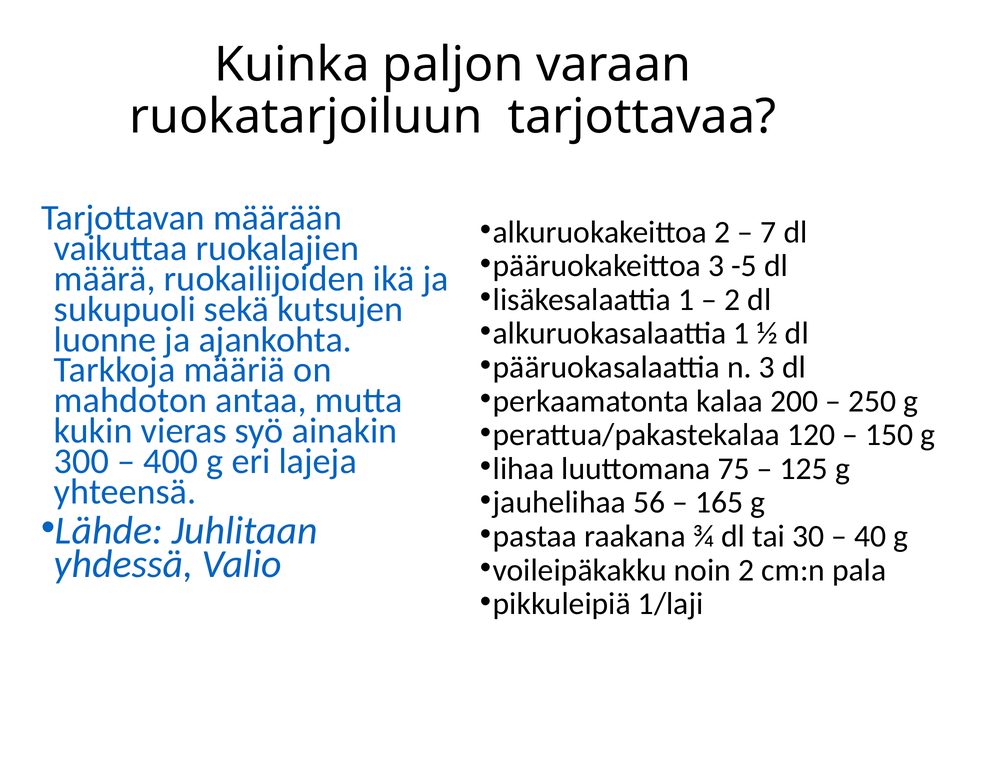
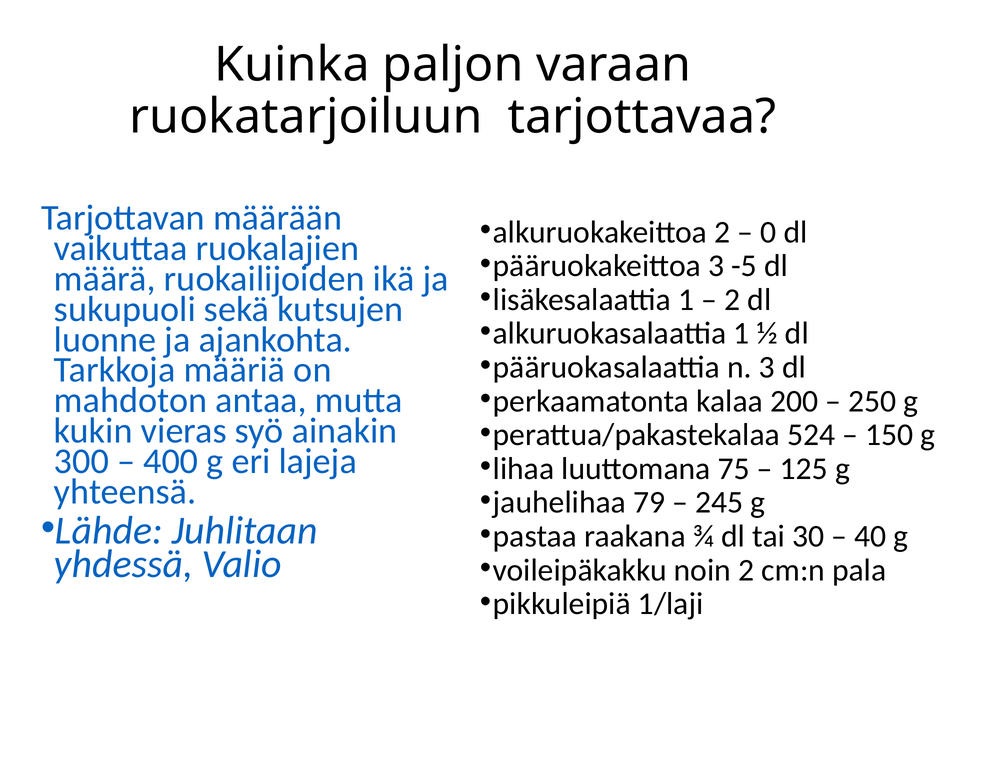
7: 7 -> 0 (768, 232)
120: 120 -> 524 (811, 435)
56: 56 -> 79 (649, 502)
165: 165 -> 245 (719, 502)
